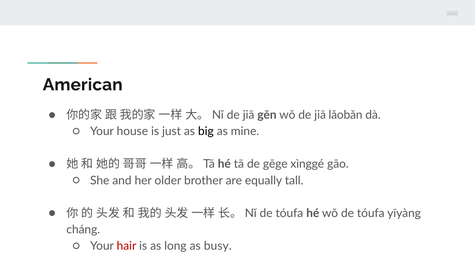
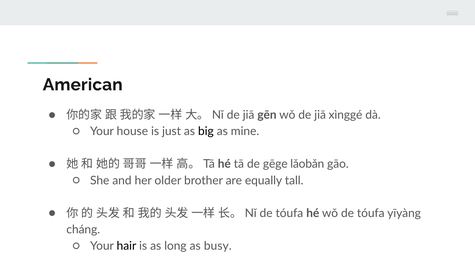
lǎobǎn: lǎobǎn -> xìnggé (345, 115)
xìnggé: xìnggé -> lǎobǎn (307, 164)
hair colour: red -> black (126, 246)
